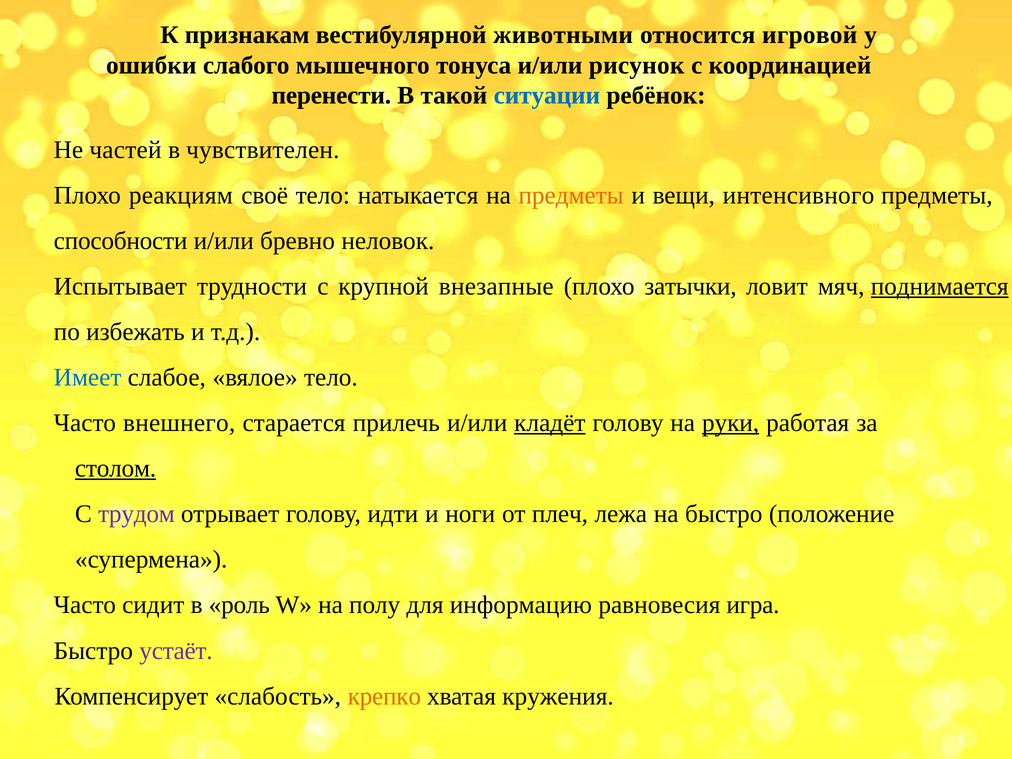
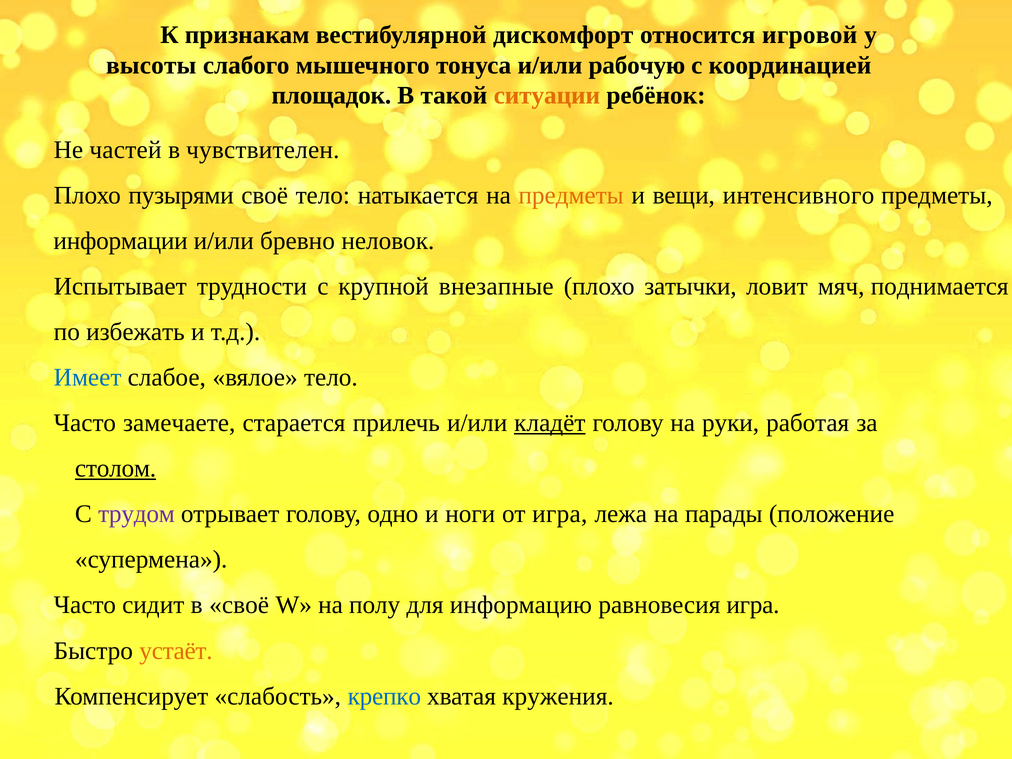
животными: животными -> дискомфорт (563, 35)
ошибки: ошибки -> высоты (151, 65)
рисунок: рисунок -> рабочую (637, 65)
перенести: перенести -> площадок (331, 96)
ситуации colour: blue -> orange (547, 96)
реакциям: реакциям -> пузырями (181, 195)
способности: способности -> информации (121, 241)
поднимается underline: present -> none (940, 286)
внешнего: внешнего -> замечаете (179, 423)
руки underline: present -> none (731, 423)
идти: идти -> одно (393, 514)
от плеч: плеч -> игра (560, 514)
на быстро: быстро -> парады (724, 514)
в роль: роль -> своё (239, 605)
устаёт colour: purple -> orange (176, 651)
крепко colour: orange -> blue (384, 696)
